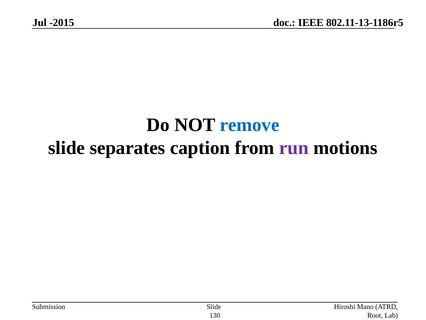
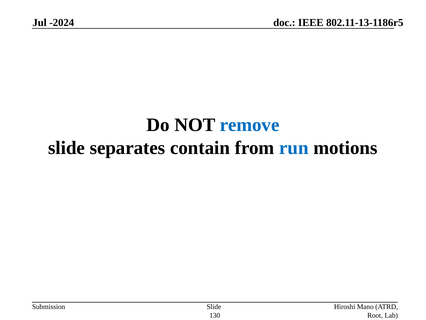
-2015: -2015 -> -2024 (62, 23)
caption: caption -> contain (200, 148)
run colour: purple -> blue (294, 148)
